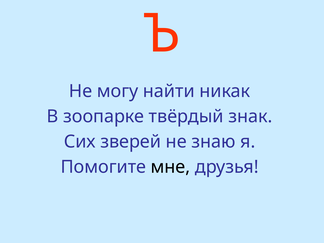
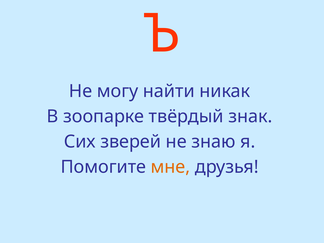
мне colour: black -> orange (170, 167)
